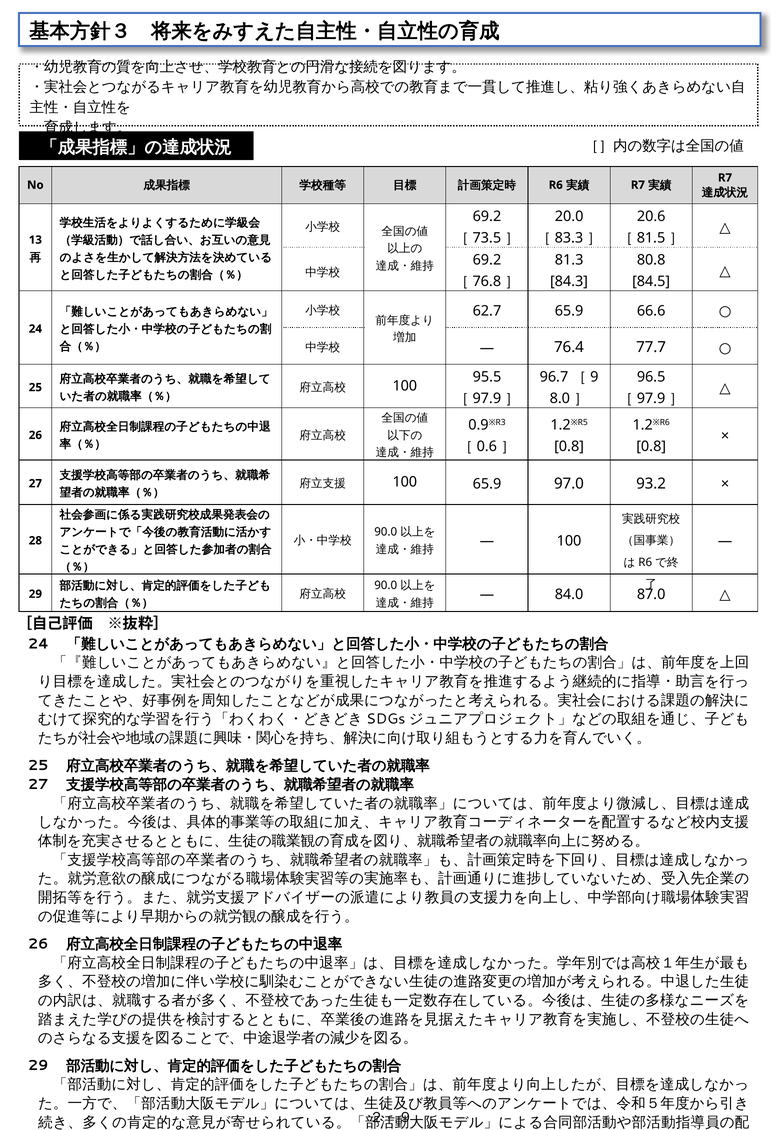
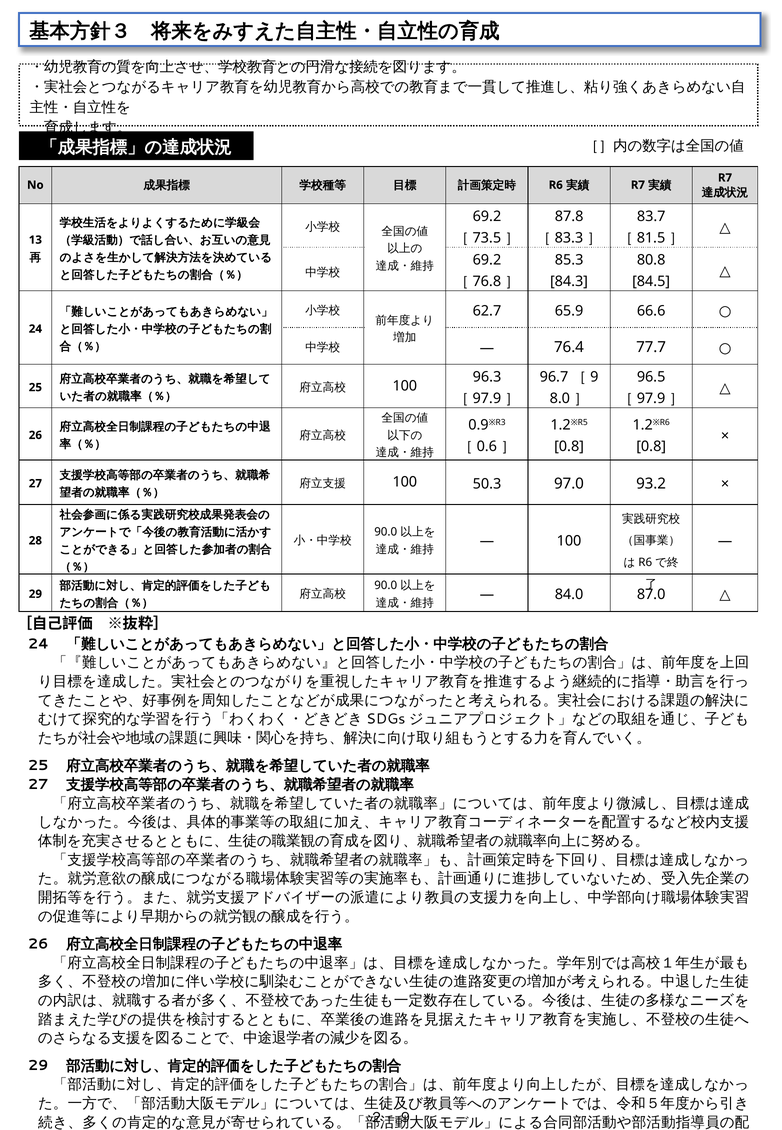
20.0: 20.0 -> 87.8 (569, 216)
20.6: 20.6 -> 83.7 (651, 216)
81.3: 81.3 -> 85.3 (569, 260)
95.5: 95.5 -> 96.3 (487, 377)
100 65.9: 65.9 -> 50.3 (487, 484)
